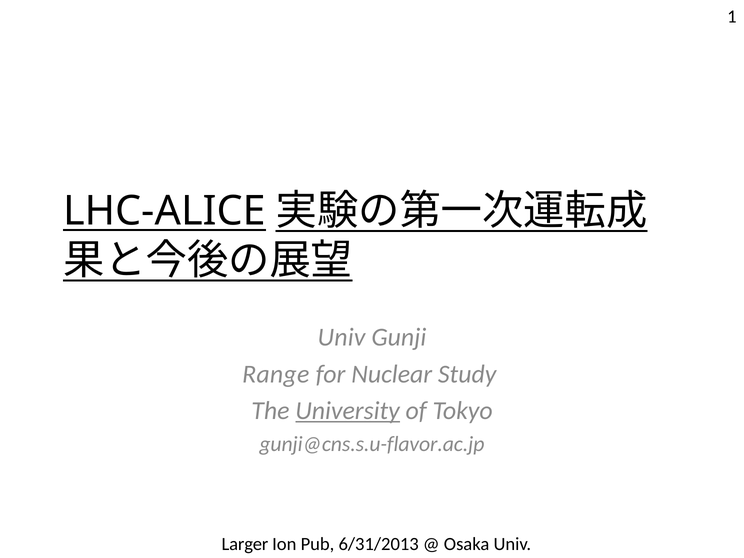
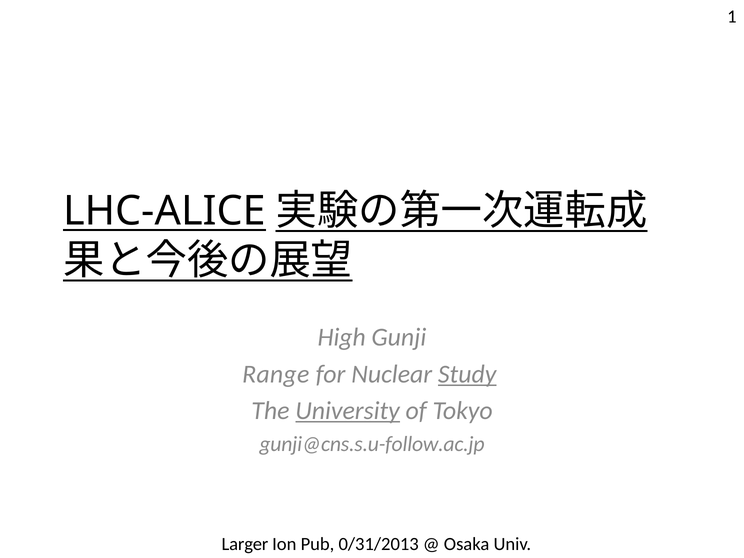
Univ: Univ -> High (342, 337)
Study underline: none -> present (467, 374)
gunji@cns.s.u-flavor.ac.jp: gunji@cns.s.u-flavor.ac.jp -> gunji@cns.s.u-follow.ac.jp (372, 444)
6/31/2013: 6/31/2013 -> 0/31/2013 (379, 544)
